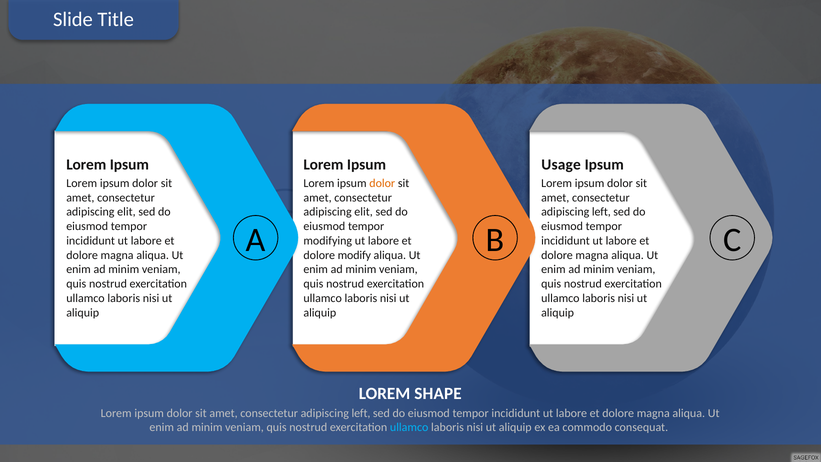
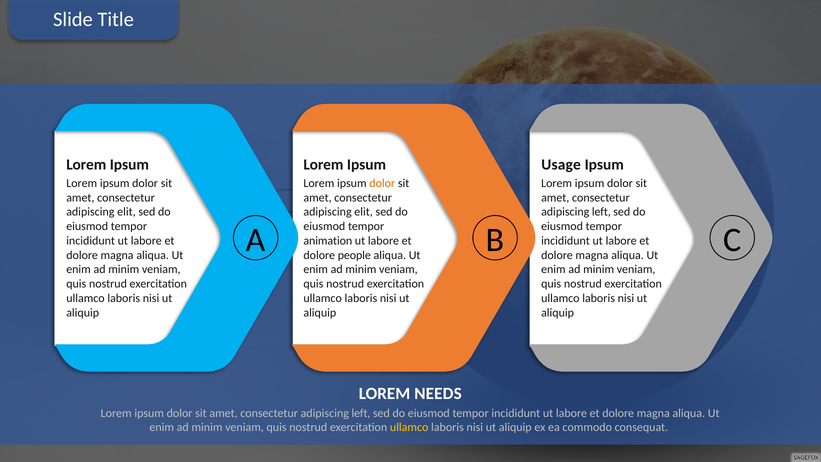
modifying: modifying -> animation (328, 241)
modify: modify -> people (354, 255)
SHAPE: SHAPE -> NEEDS (438, 393)
ullamco colour: light blue -> yellow (409, 427)
